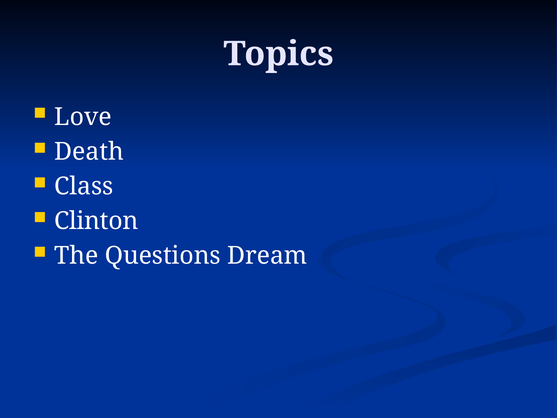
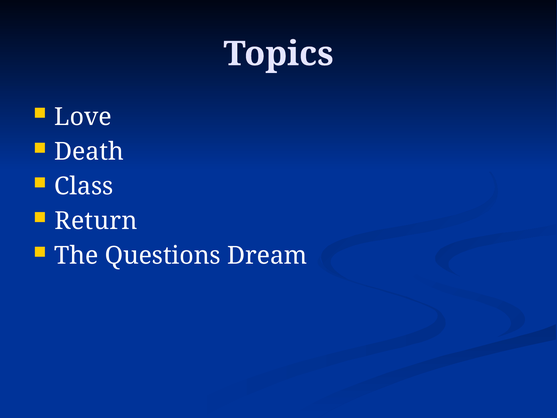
Clinton: Clinton -> Return (96, 221)
